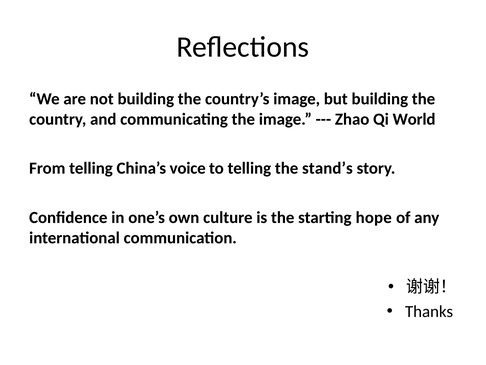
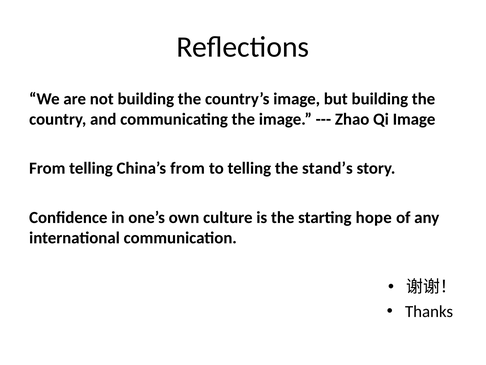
Qi World: World -> Image (414, 119)
China’s voice: voice -> from (188, 168)
